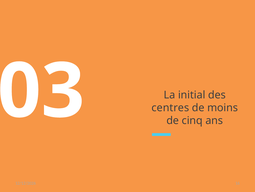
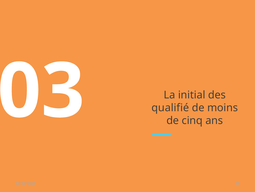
centres: centres -> qualifié (170, 107)
